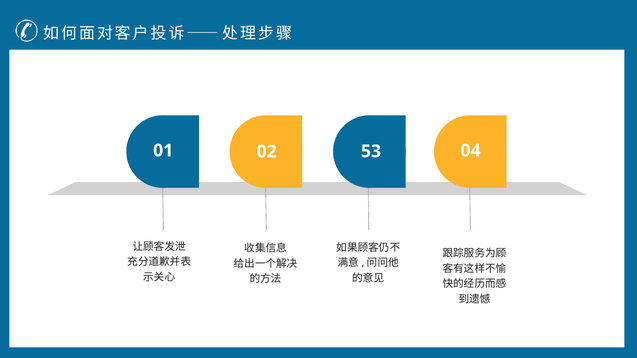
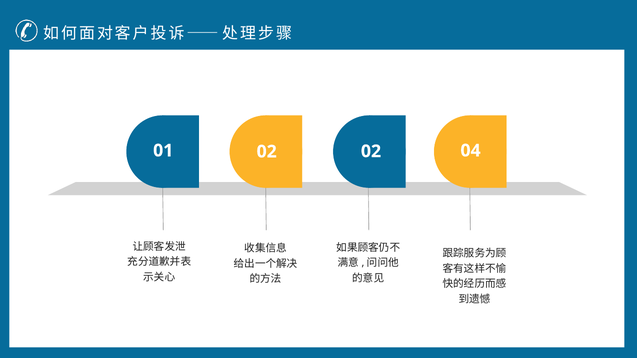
01 53: 53 -> 02 (371, 151)
